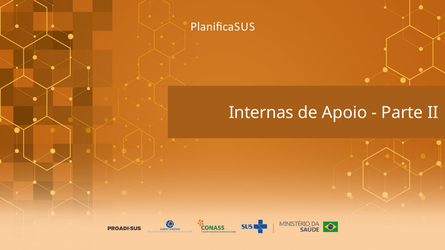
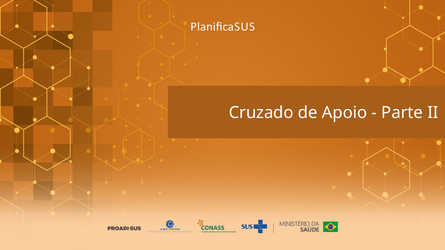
Internas: Internas -> Cruzado (261, 113)
